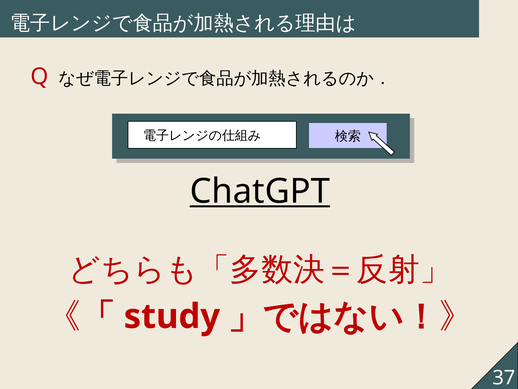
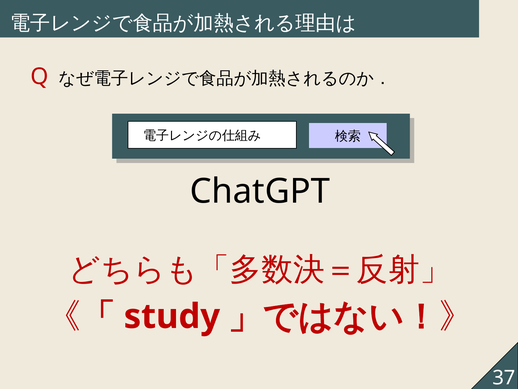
ChatGPT underline: present -> none (260, 191)
